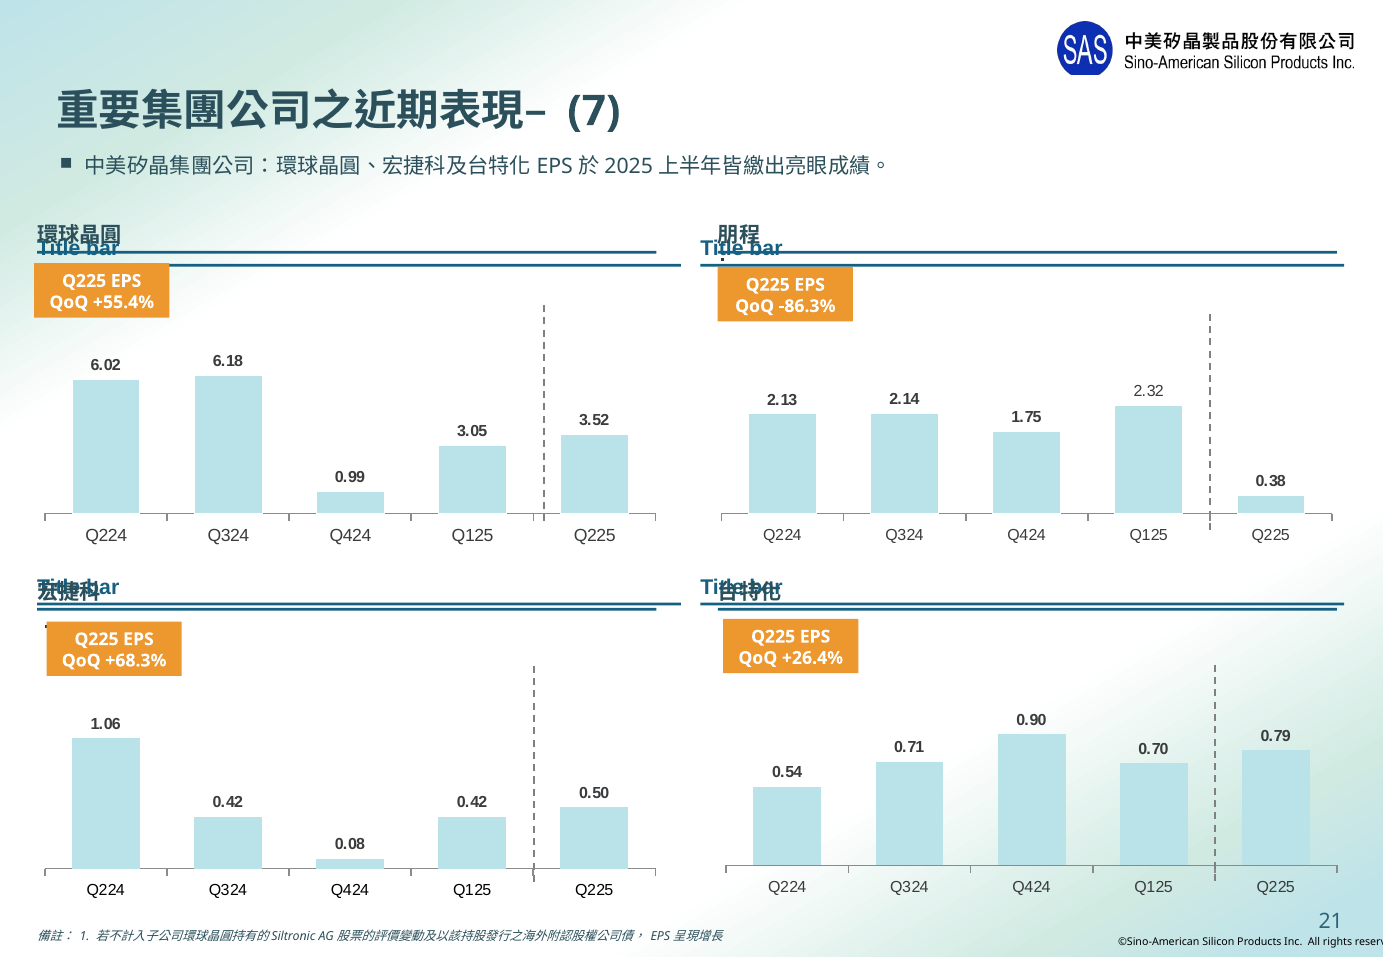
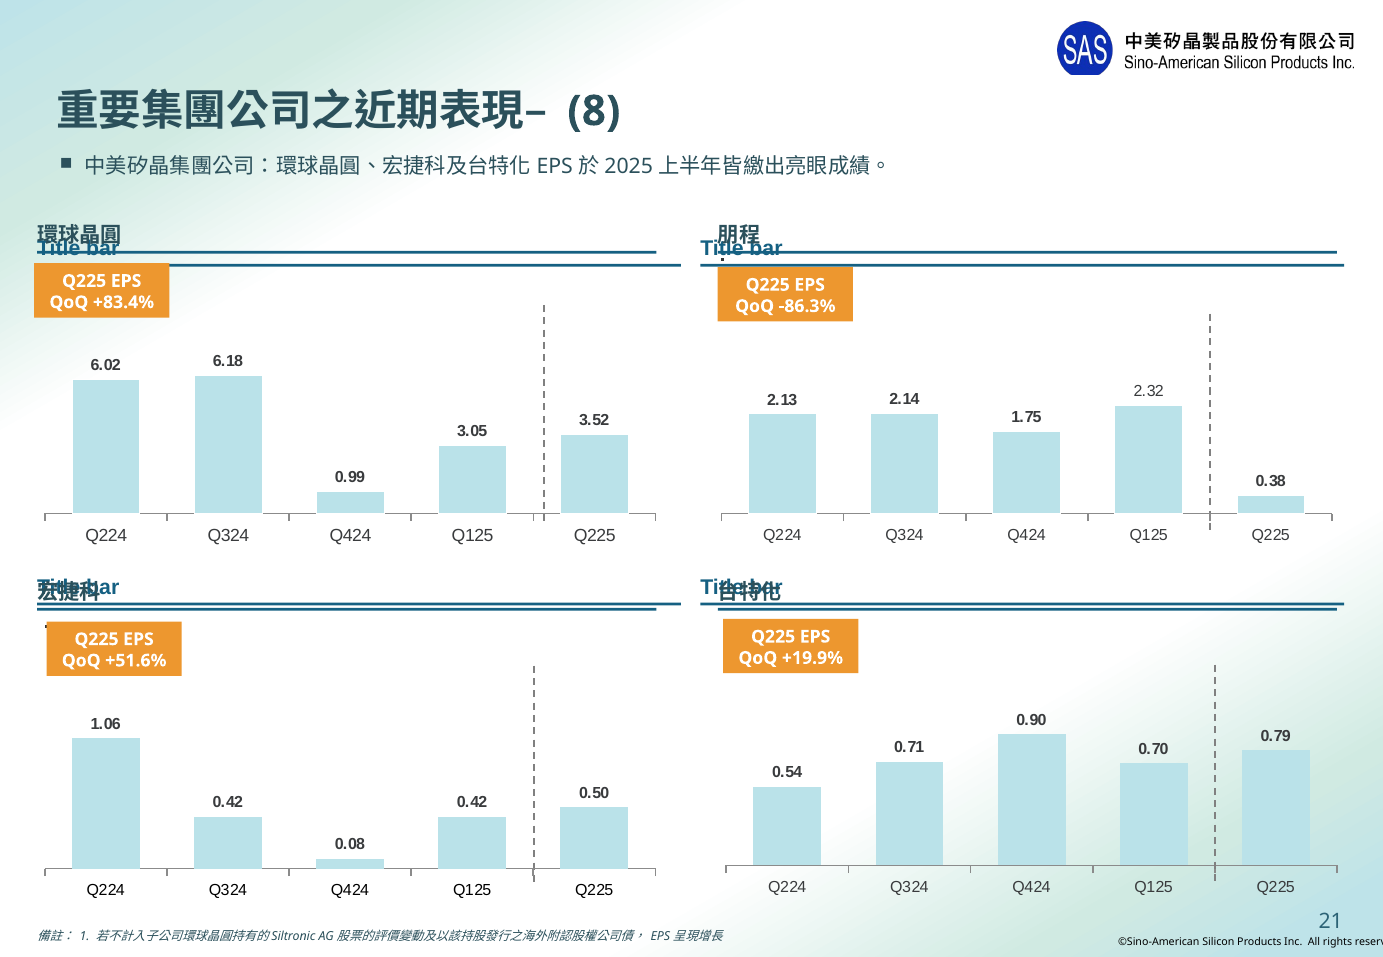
7: 7 -> 8 (594, 111)
+55.4%: +55.4% -> +83.4% (124, 302)
+26.4%: +26.4% -> +19.9% (812, 658)
+68.3%: +68.3% -> +51.6% (136, 661)
